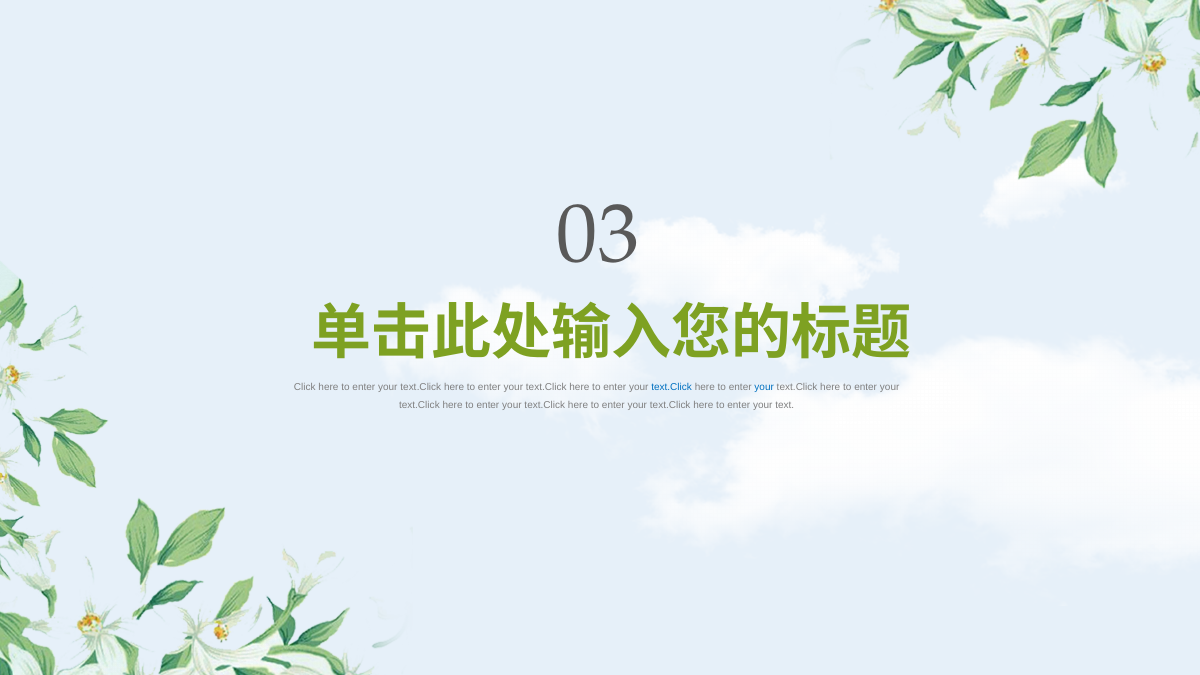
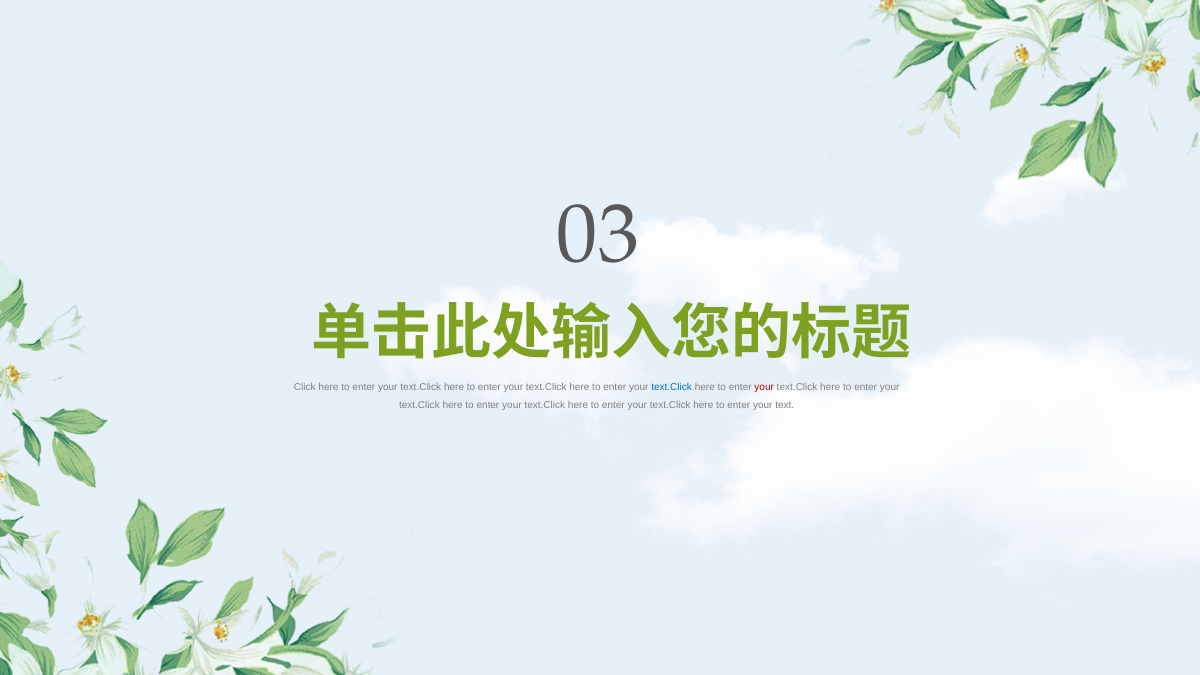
your colour: blue -> red (764, 387)
